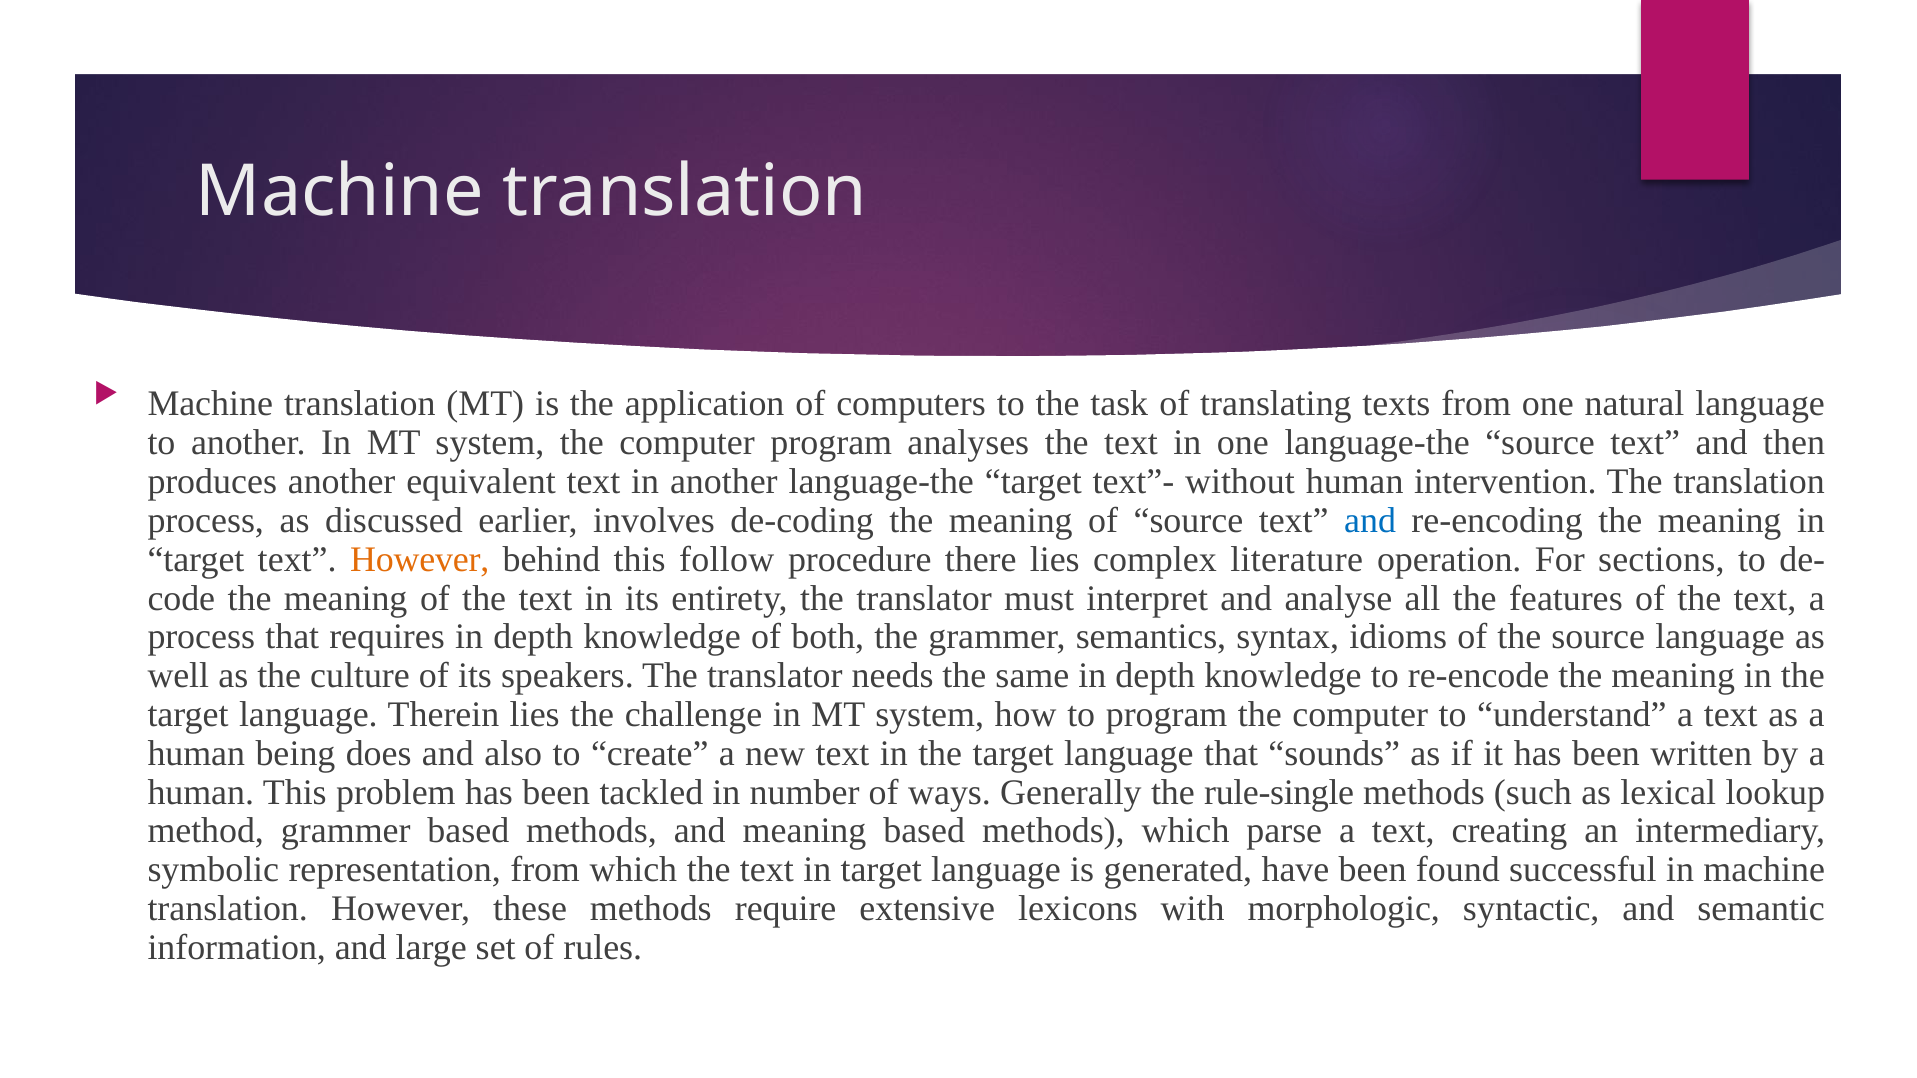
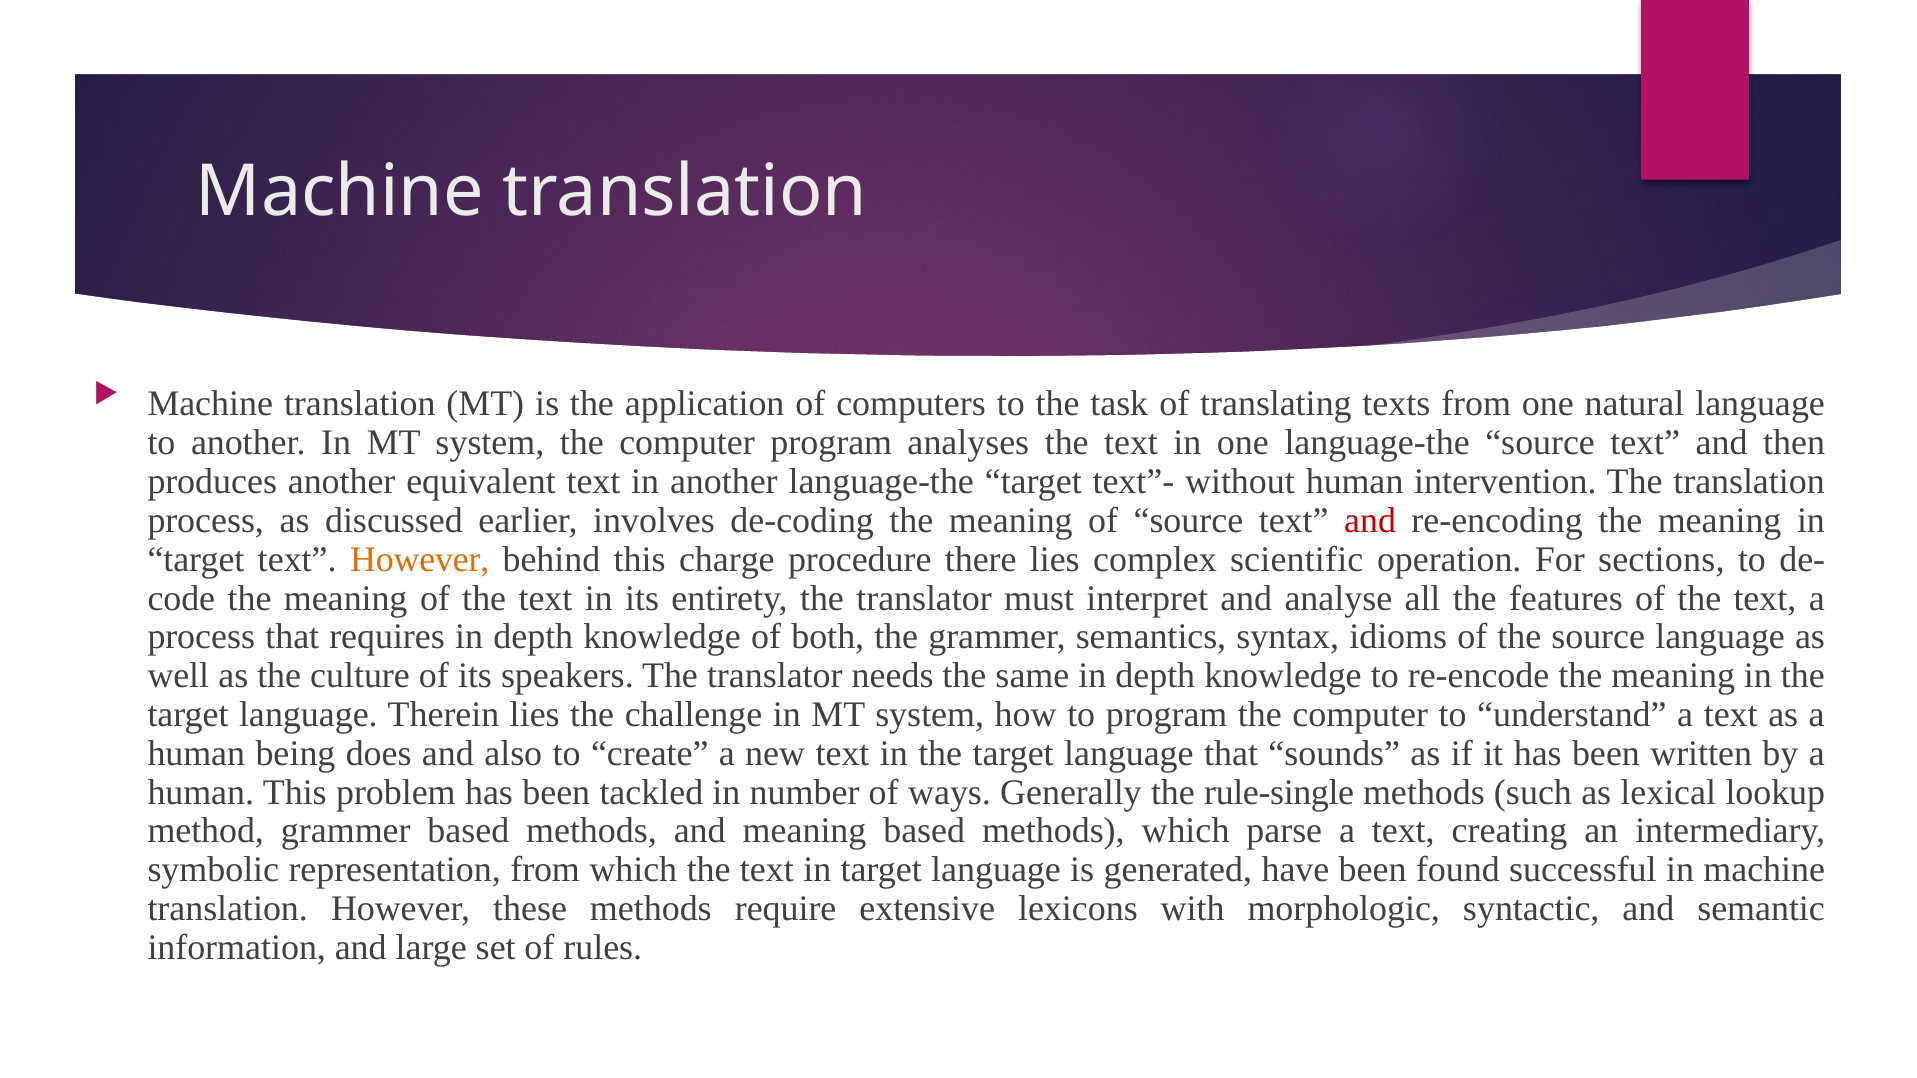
and colour: blue -> red (1370, 521)
follow: follow -> charge (727, 560)
literature: literature -> scientific (1297, 560)
